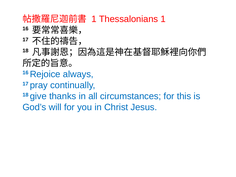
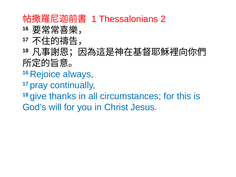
Thessalonians 1: 1 -> 2 (163, 19)
